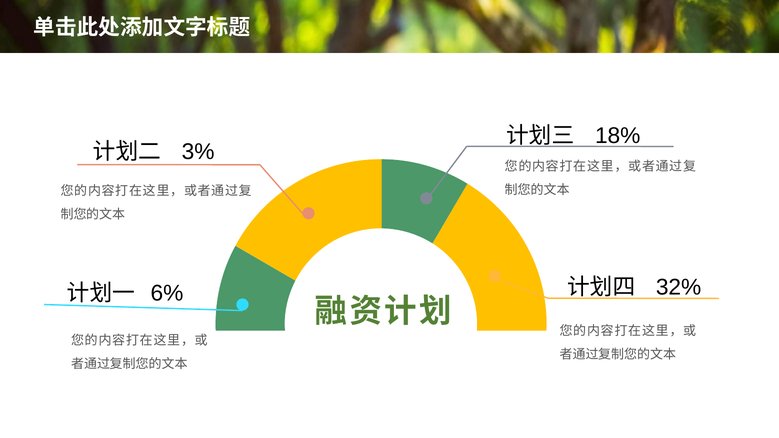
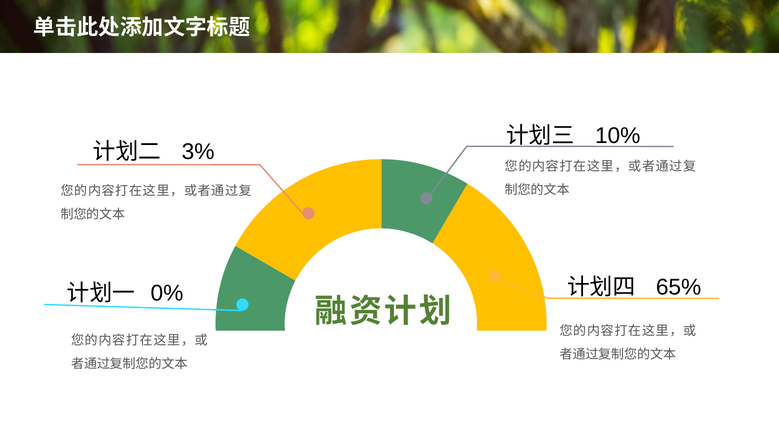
18%: 18% -> 10% (618, 136)
32%: 32% -> 65% (679, 287)
6%: 6% -> 0% (167, 294)
